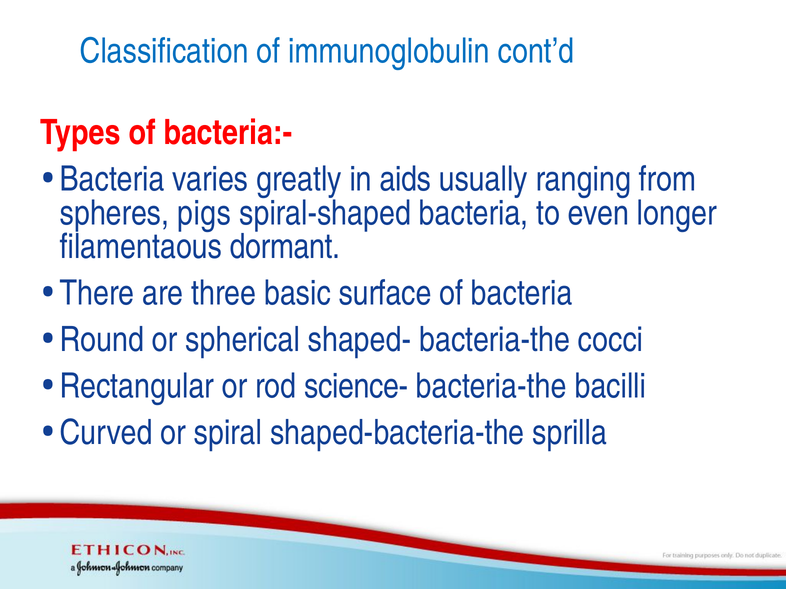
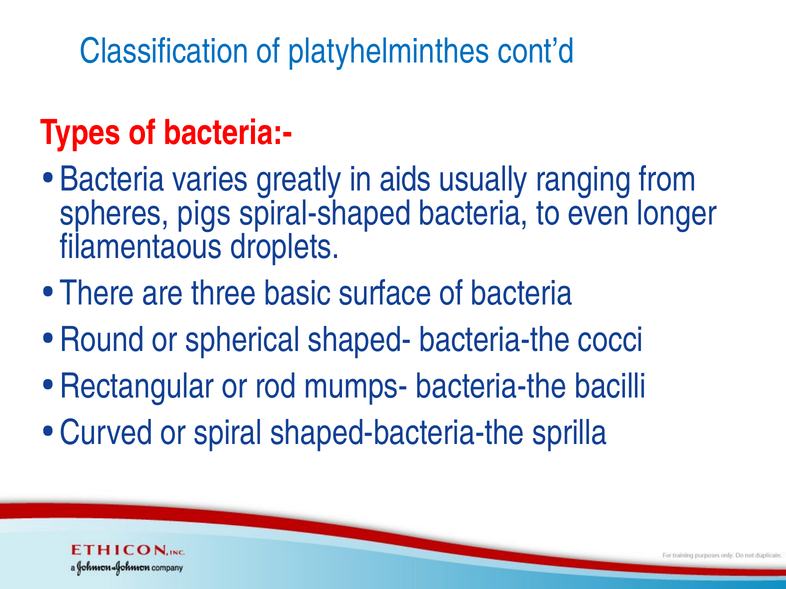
immunoglobulin: immunoglobulin -> platyhelminthes (389, 51)
dormant: dormant -> droplets (285, 247)
science-: science- -> mumps- (356, 387)
